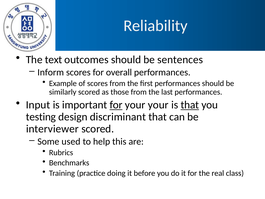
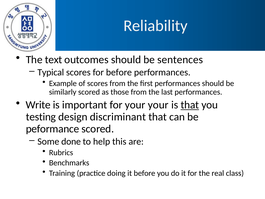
Inform: Inform -> Typical (51, 72)
for overall: overall -> before (119, 72)
Input: Input -> Write (38, 105)
for underline: present -> none (116, 105)
interviewer: interviewer -> peformance (52, 129)
used: used -> done (71, 141)
